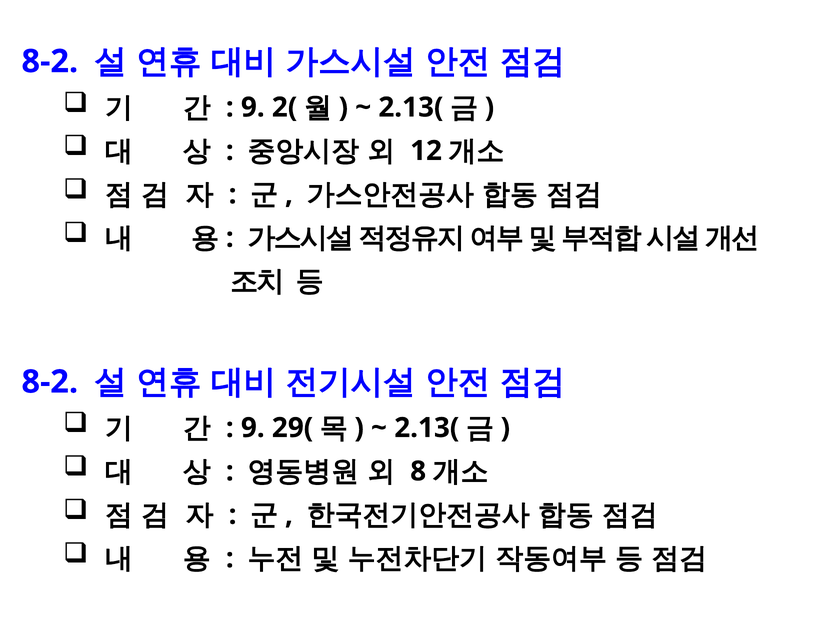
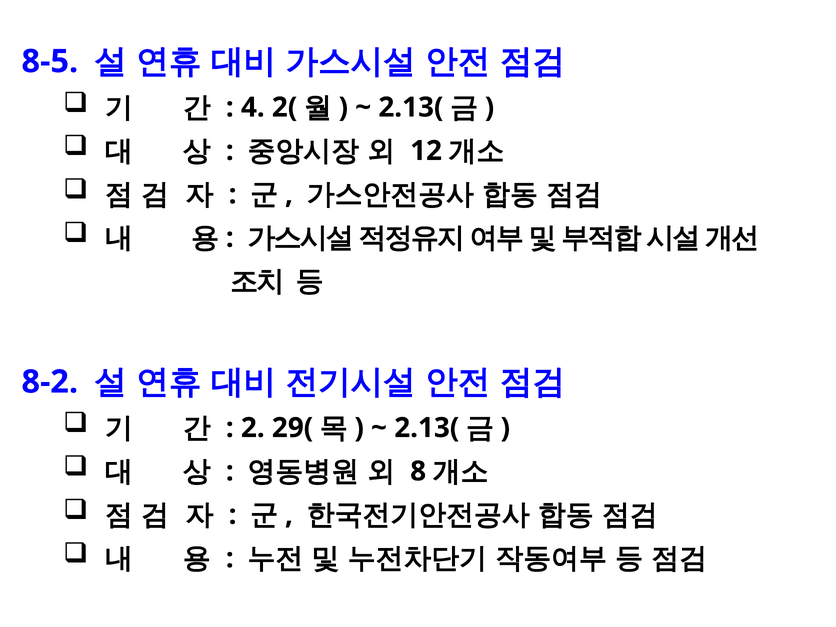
8-2: 8-2 -> 8-5 (50, 61)
9: 9 -> 4 (253, 107)
9: 9 -> 2 (253, 428)
